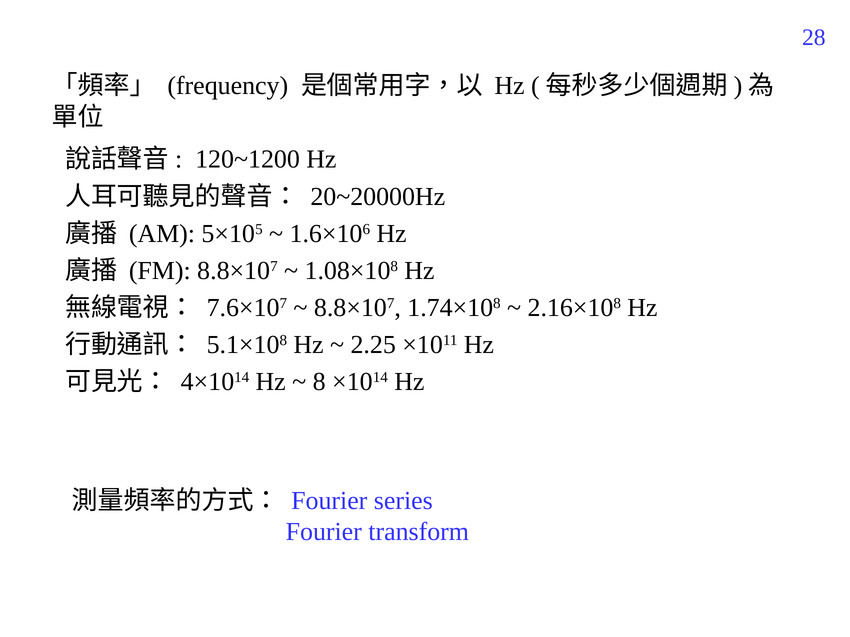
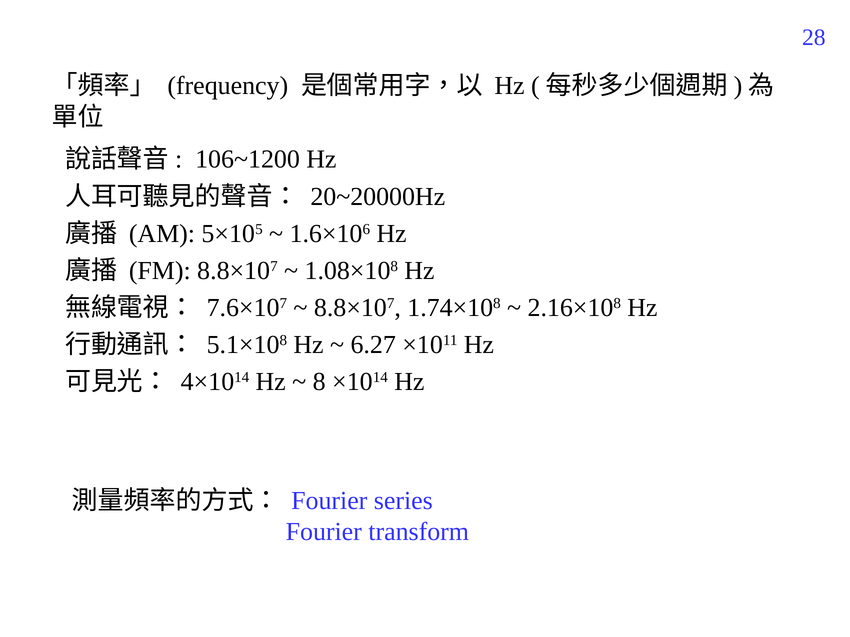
120~1200: 120~1200 -> 106~1200 (248, 160)
2.25: 2.25 -> 6.27 (373, 345)
